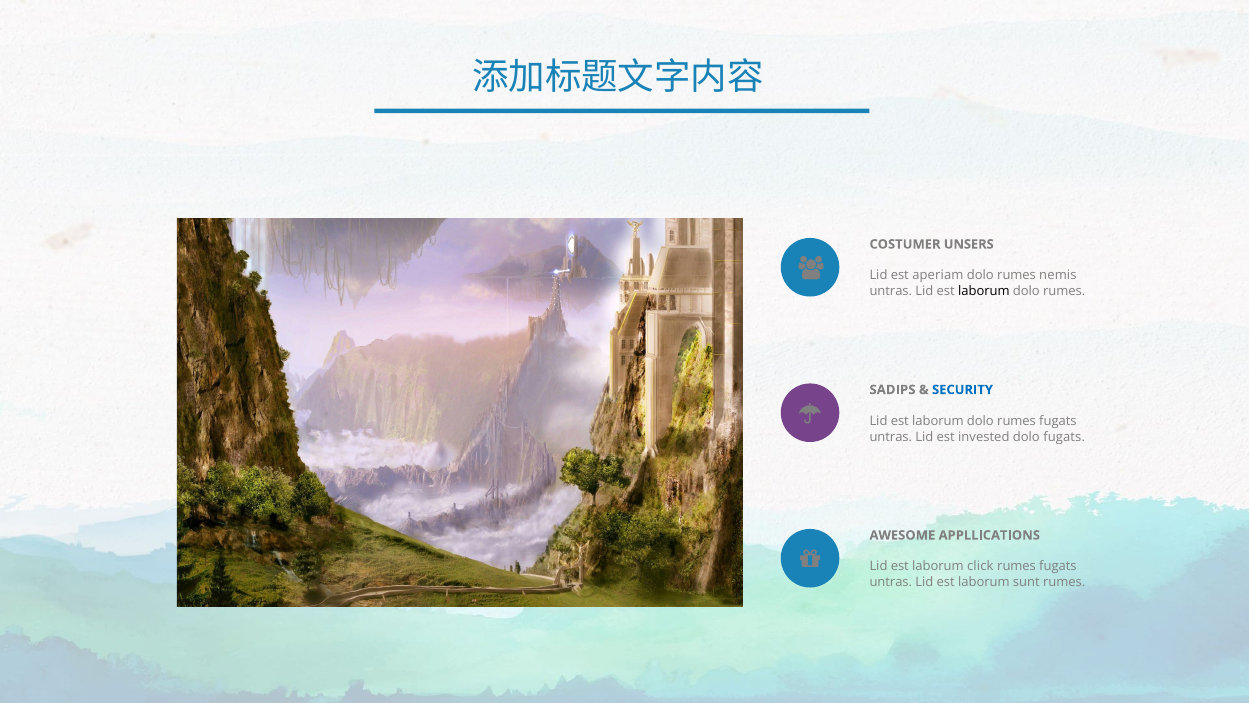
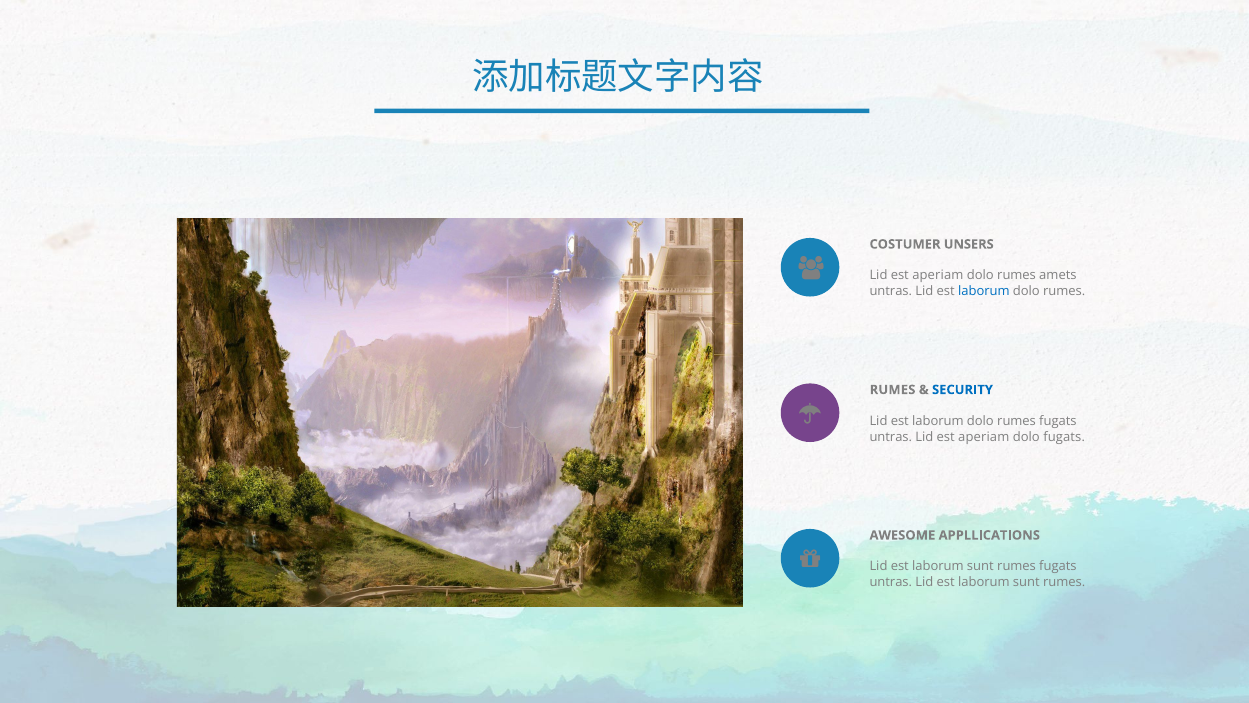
nemis: nemis -> amets (1058, 275)
laborum colour: black -> blue (984, 291)
SADIPS: SADIPS -> RUMES (893, 390)
untras Lid est invested: invested -> aperiam (984, 437)
click: click -> sunt (980, 566)
